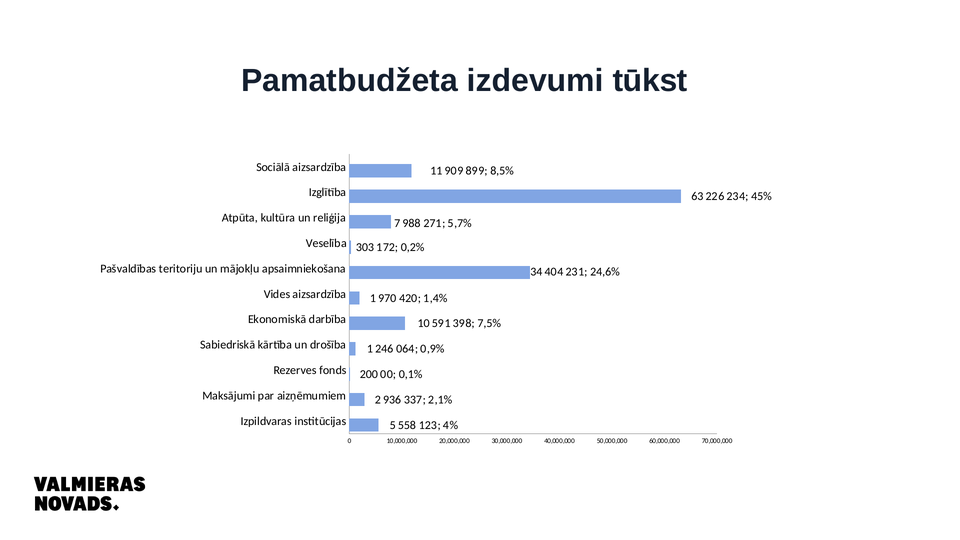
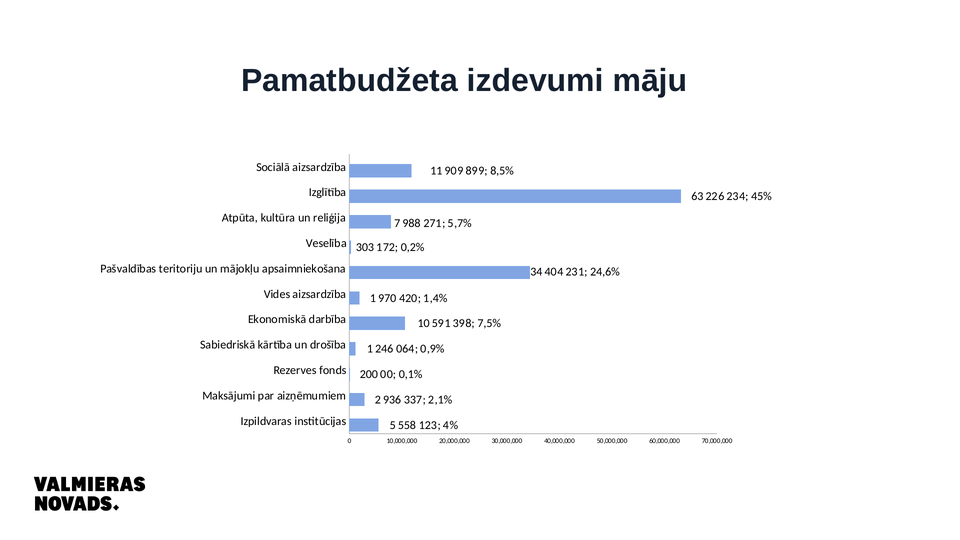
tūkst: tūkst -> māju (650, 81)
